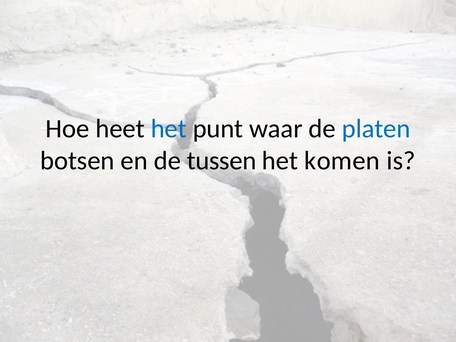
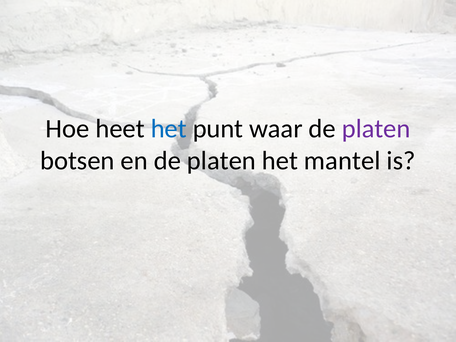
platen colour: blue -> purple (376, 129)
en de tussen: tussen -> platen (221, 161)
komen: komen -> mantel (342, 161)
